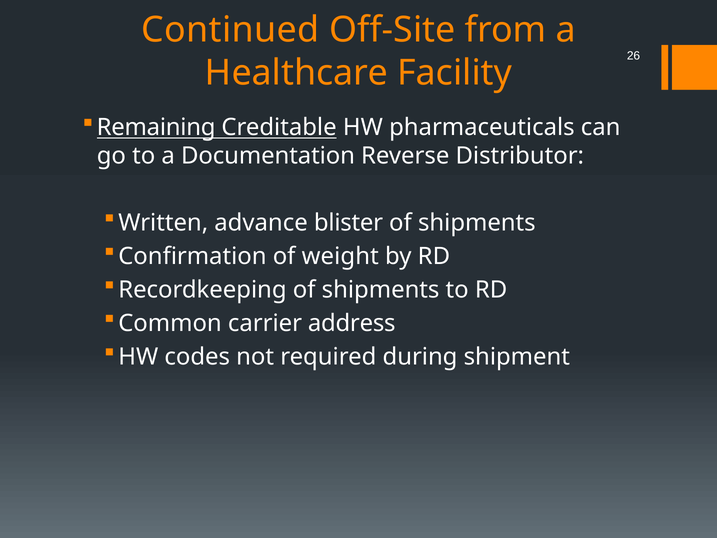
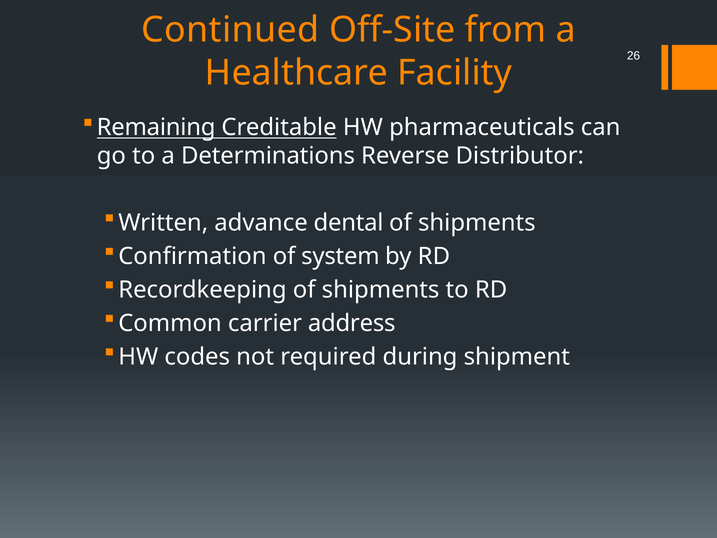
Documentation: Documentation -> Determinations (268, 156)
blister: blister -> dental (349, 223)
weight: weight -> system (340, 256)
